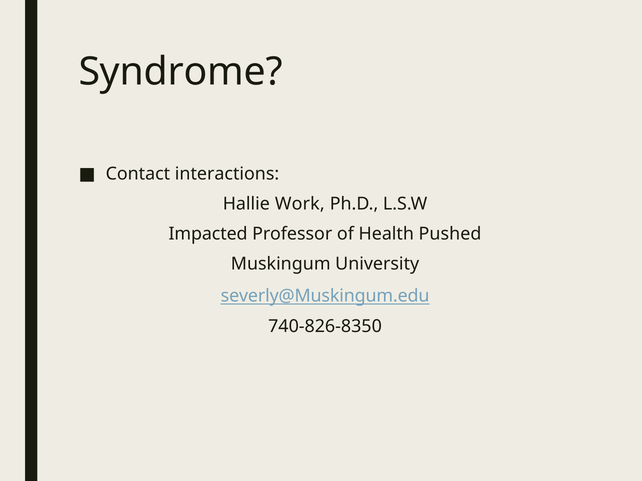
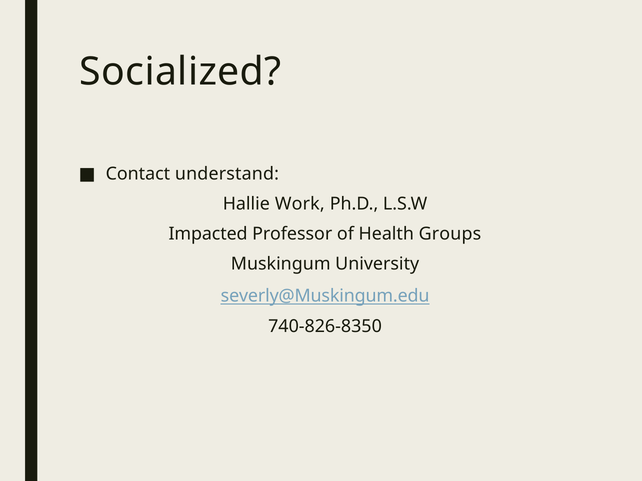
Syndrome: Syndrome -> Socialized (180, 72)
interactions: interactions -> understand (227, 174)
Pushed: Pushed -> Groups (450, 234)
